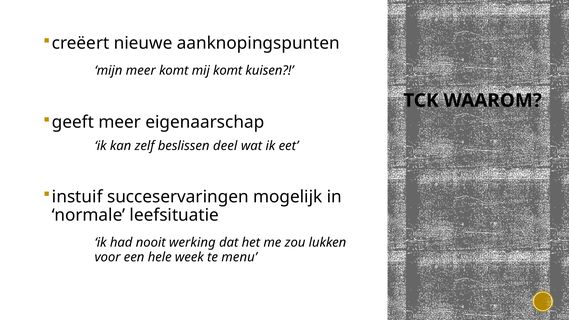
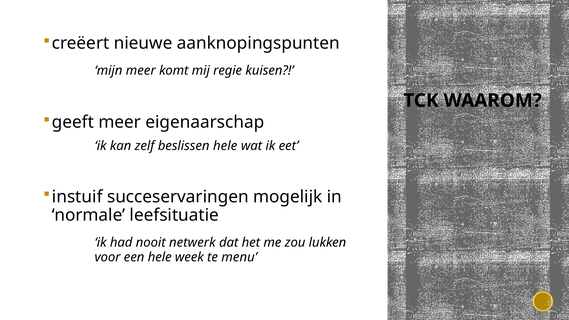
mij komt: komt -> regie (228, 70)
beslissen deel: deel -> hele (225, 146)
werking: werking -> netwerk (192, 242)
